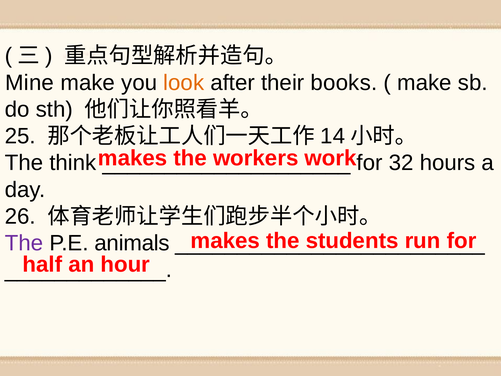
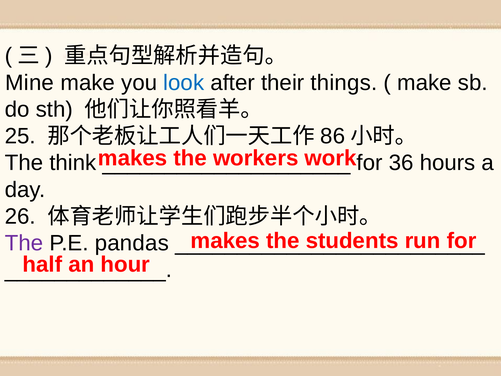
look colour: orange -> blue (184, 83)
books: books -> things (344, 83)
14: 14 -> 86 (333, 136)
32: 32 -> 36 (401, 163)
animals: animals -> pandas (132, 243)
